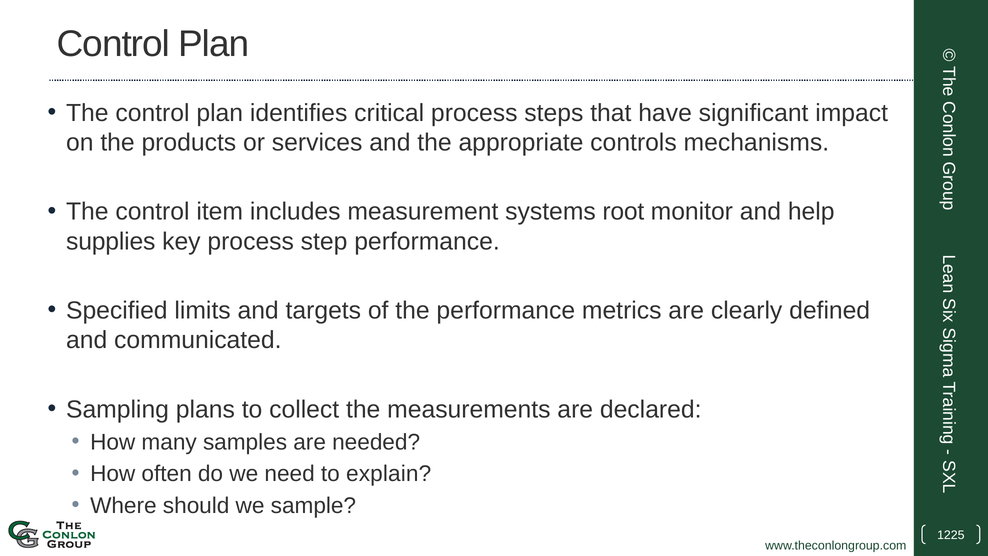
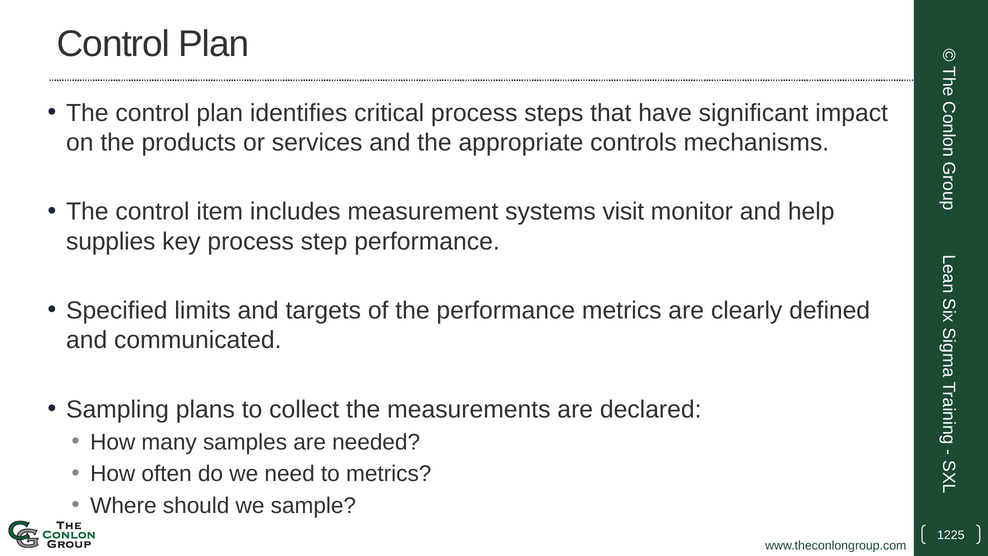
root: root -> visit (623, 212)
to explain: explain -> metrics (389, 474)
